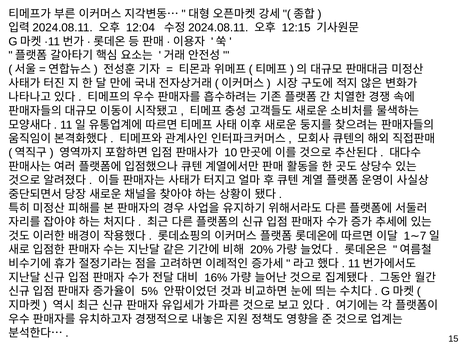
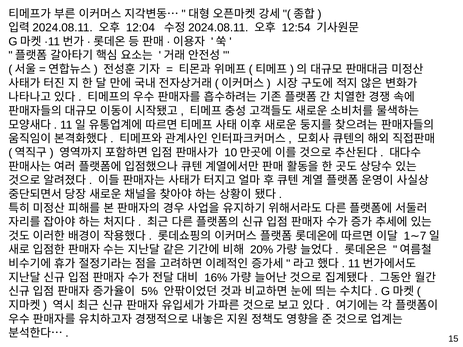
12:15: 12:15 -> 12:54 (296, 28)
